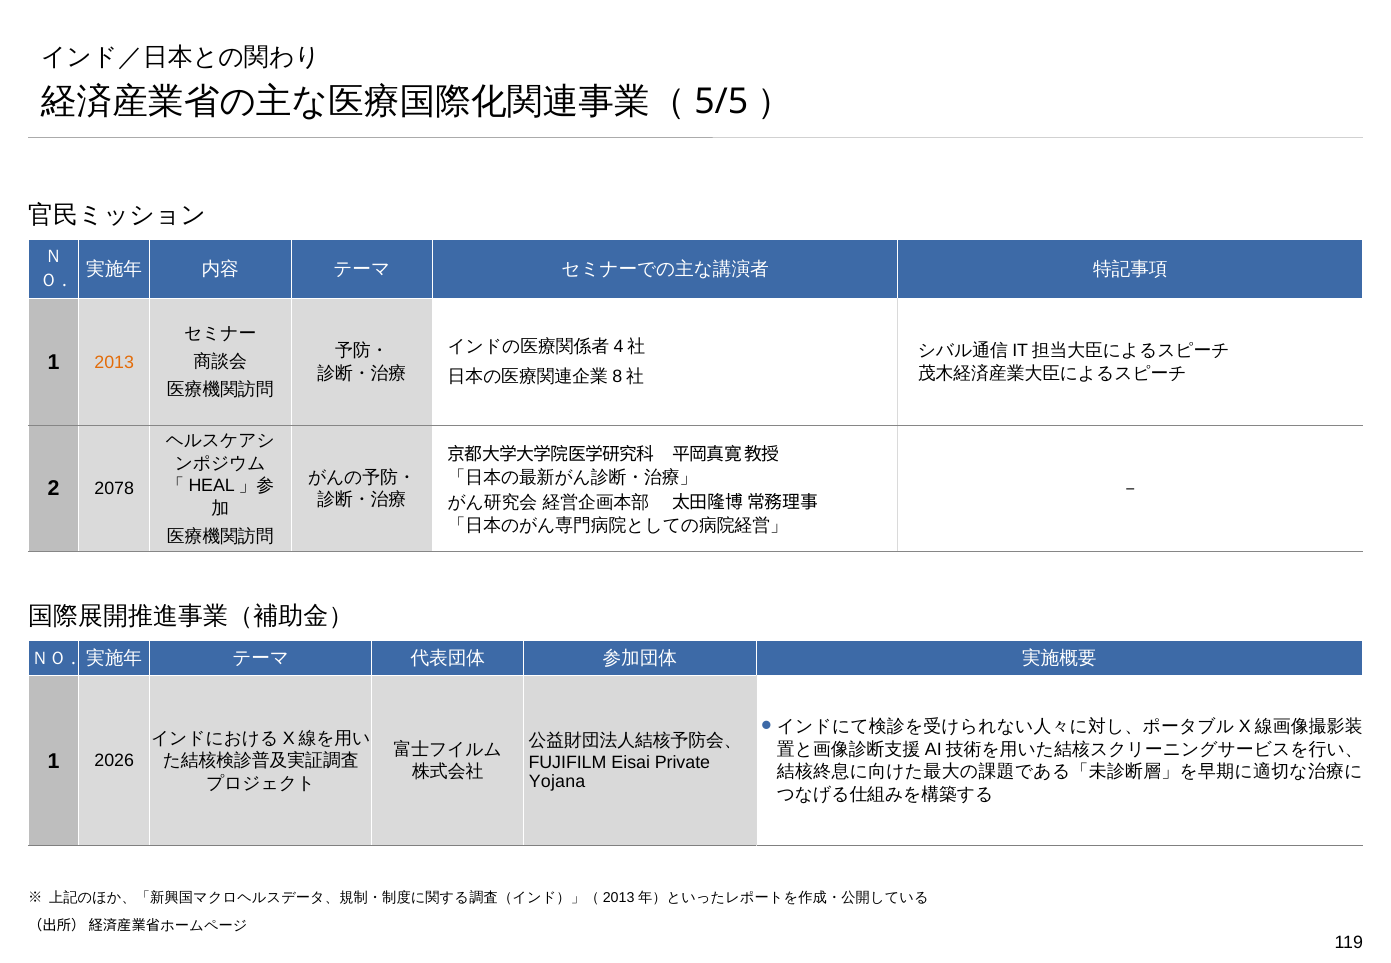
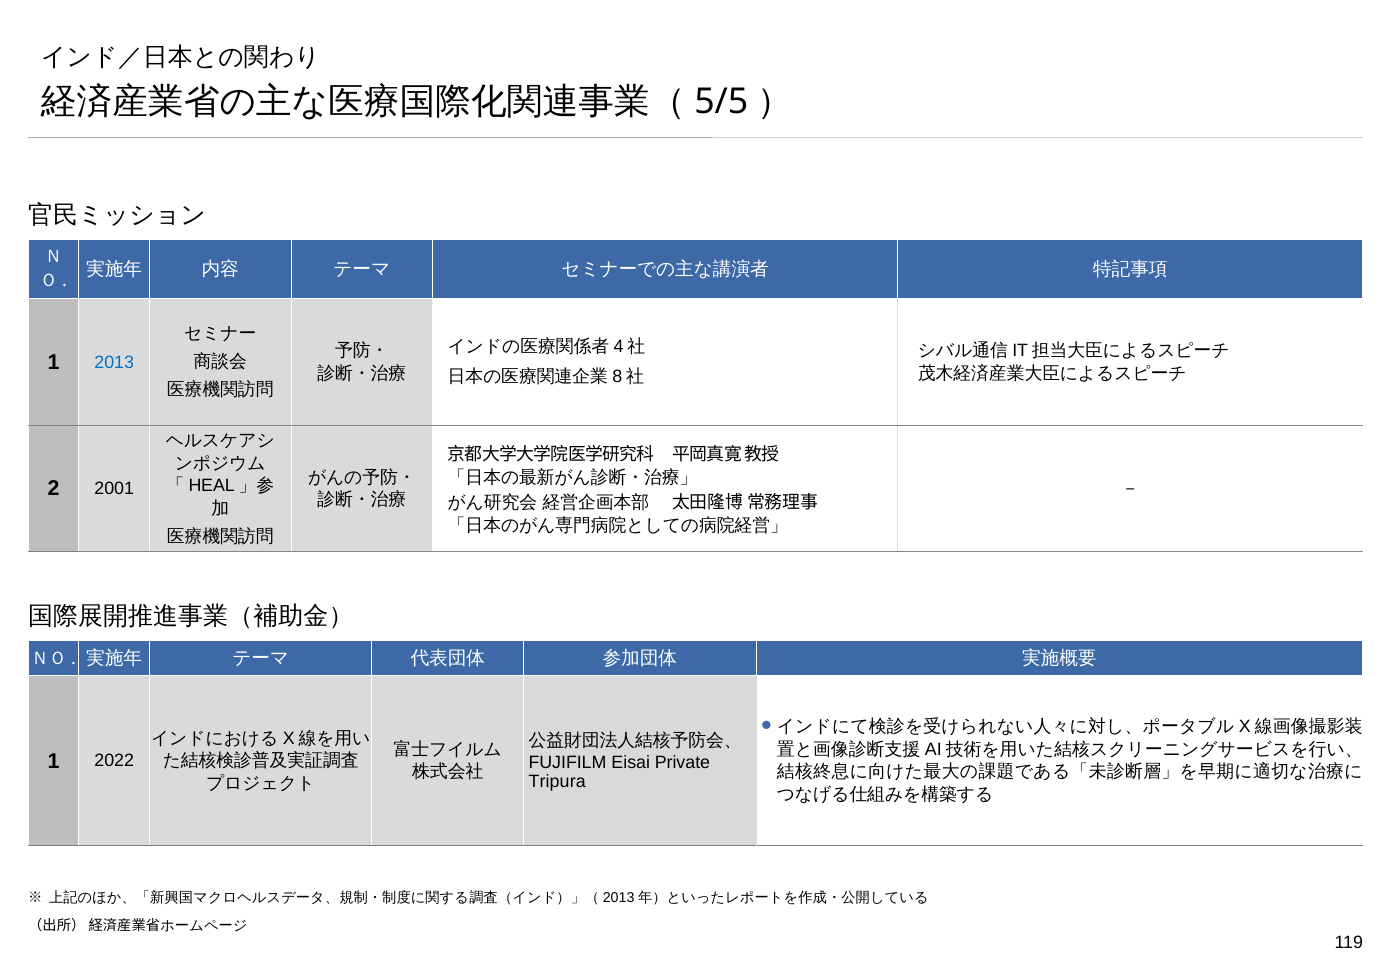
2013 colour: orange -> blue (114, 362)
2078: 2078 -> 2001 (114, 489)
2026: 2026 -> 2022 (114, 761)
Yojana: Yojana -> Tripura (557, 782)
